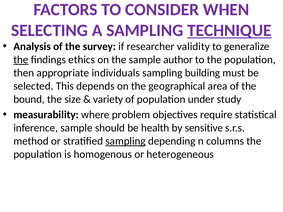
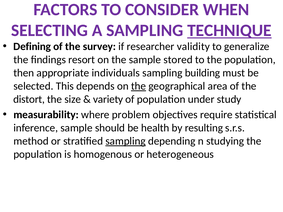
Analysis: Analysis -> Defining (32, 47)
the underline: present -> none (21, 60)
ethics: ethics -> resort (82, 60)
author: author -> stored (178, 60)
the underline: none -> present (139, 86)
bound: bound -> distort (29, 99)
sensitive: sensitive -> resulting (204, 128)
columns: columns -> studying (225, 141)
